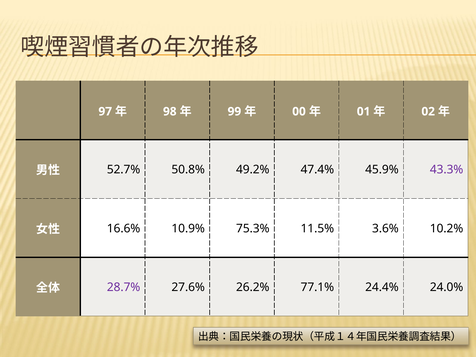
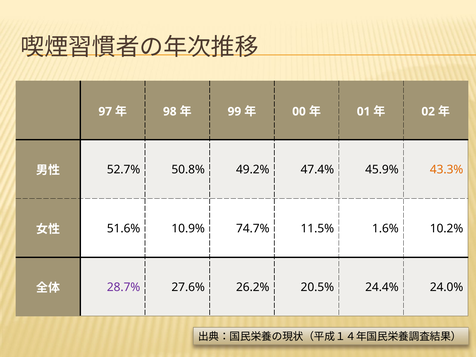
43.3% colour: purple -> orange (447, 170)
16.6%: 16.6% -> 51.6% (124, 229)
75.3%: 75.3% -> 74.7% (253, 229)
3.6%: 3.6% -> 1.6% (385, 229)
77.1%: 77.1% -> 20.5% (317, 287)
